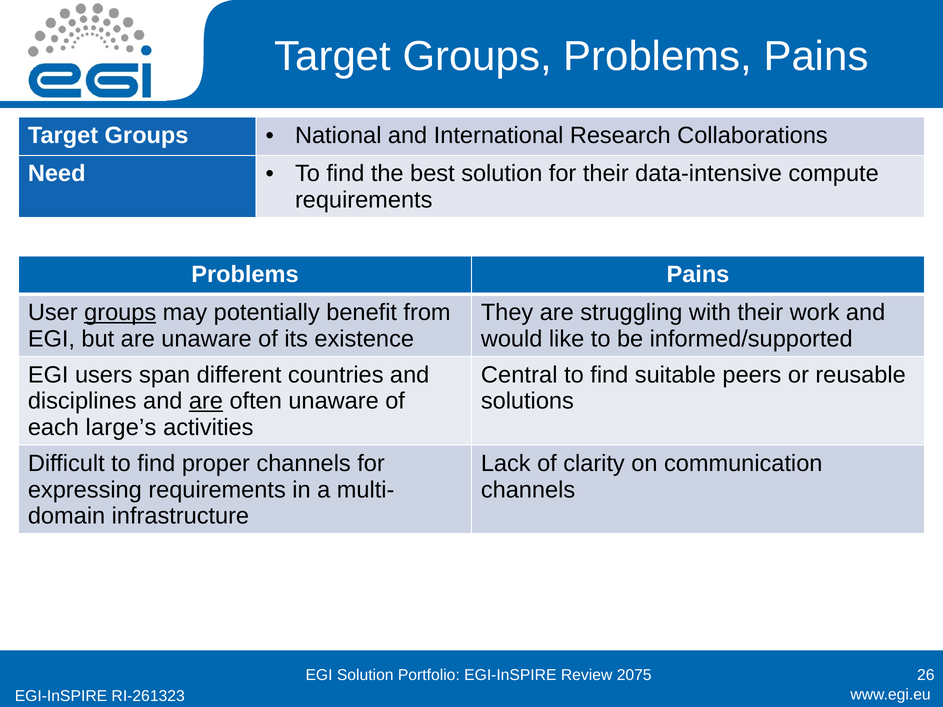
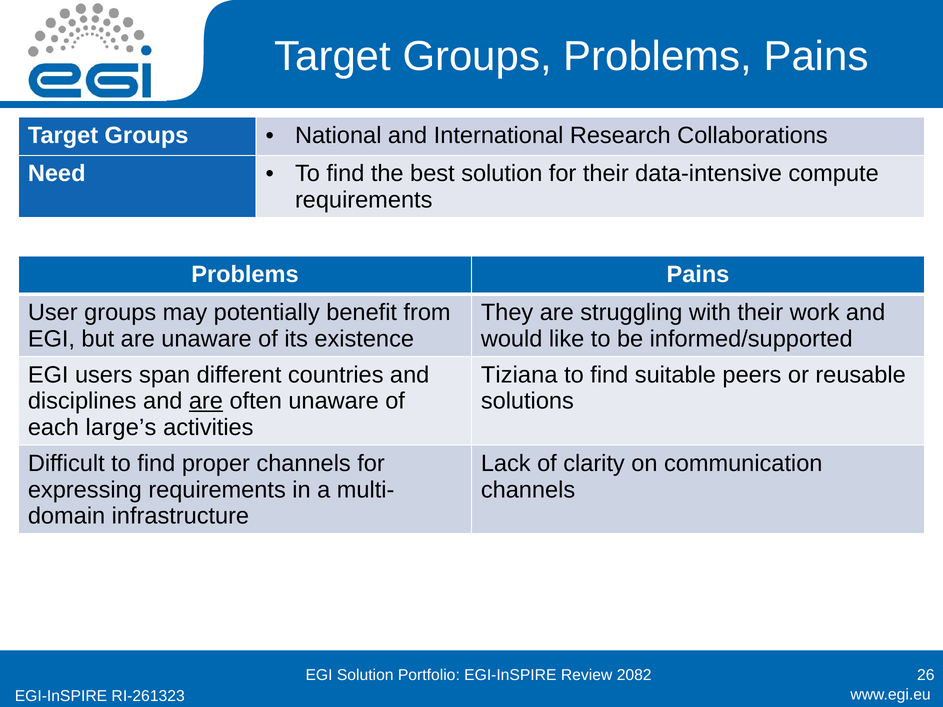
groups underline: present -> none (120, 313)
Central: Central -> Tiziana (519, 375)
2075: 2075 -> 2082 (634, 675)
